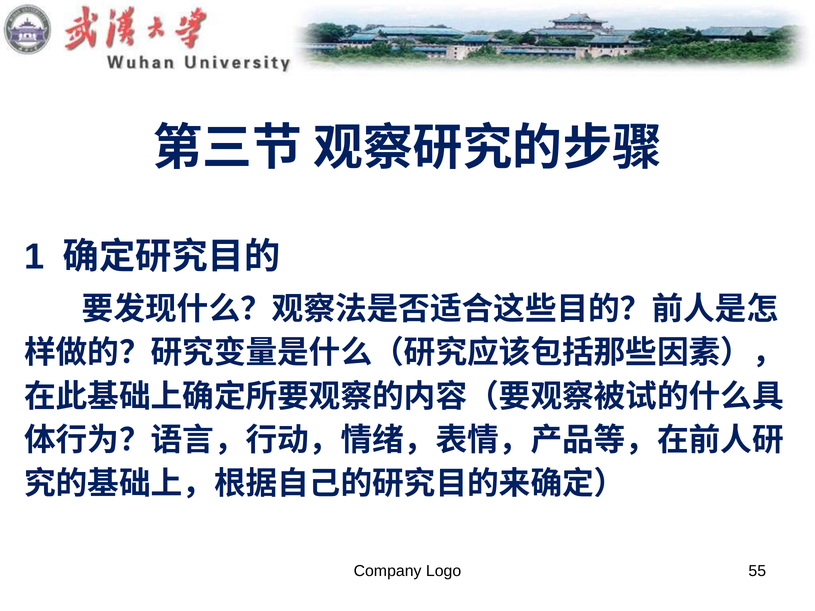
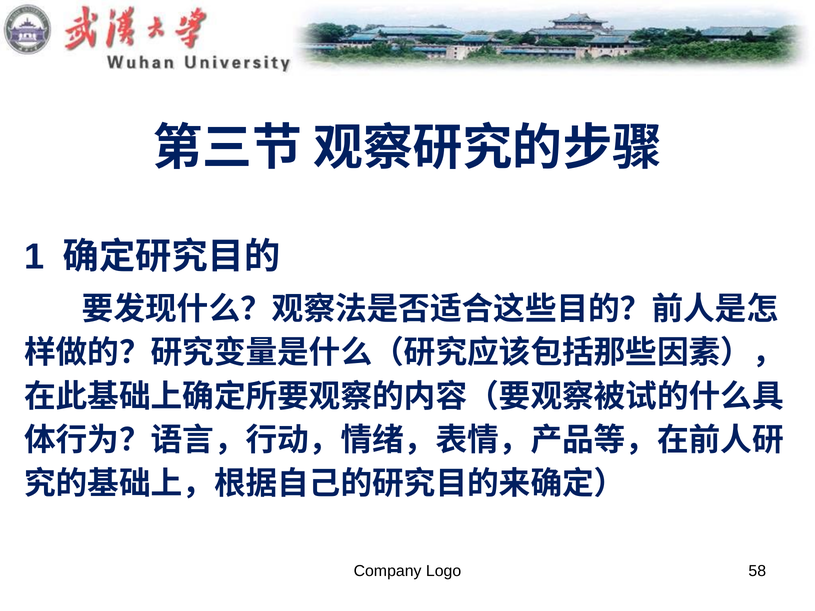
55: 55 -> 58 (757, 571)
